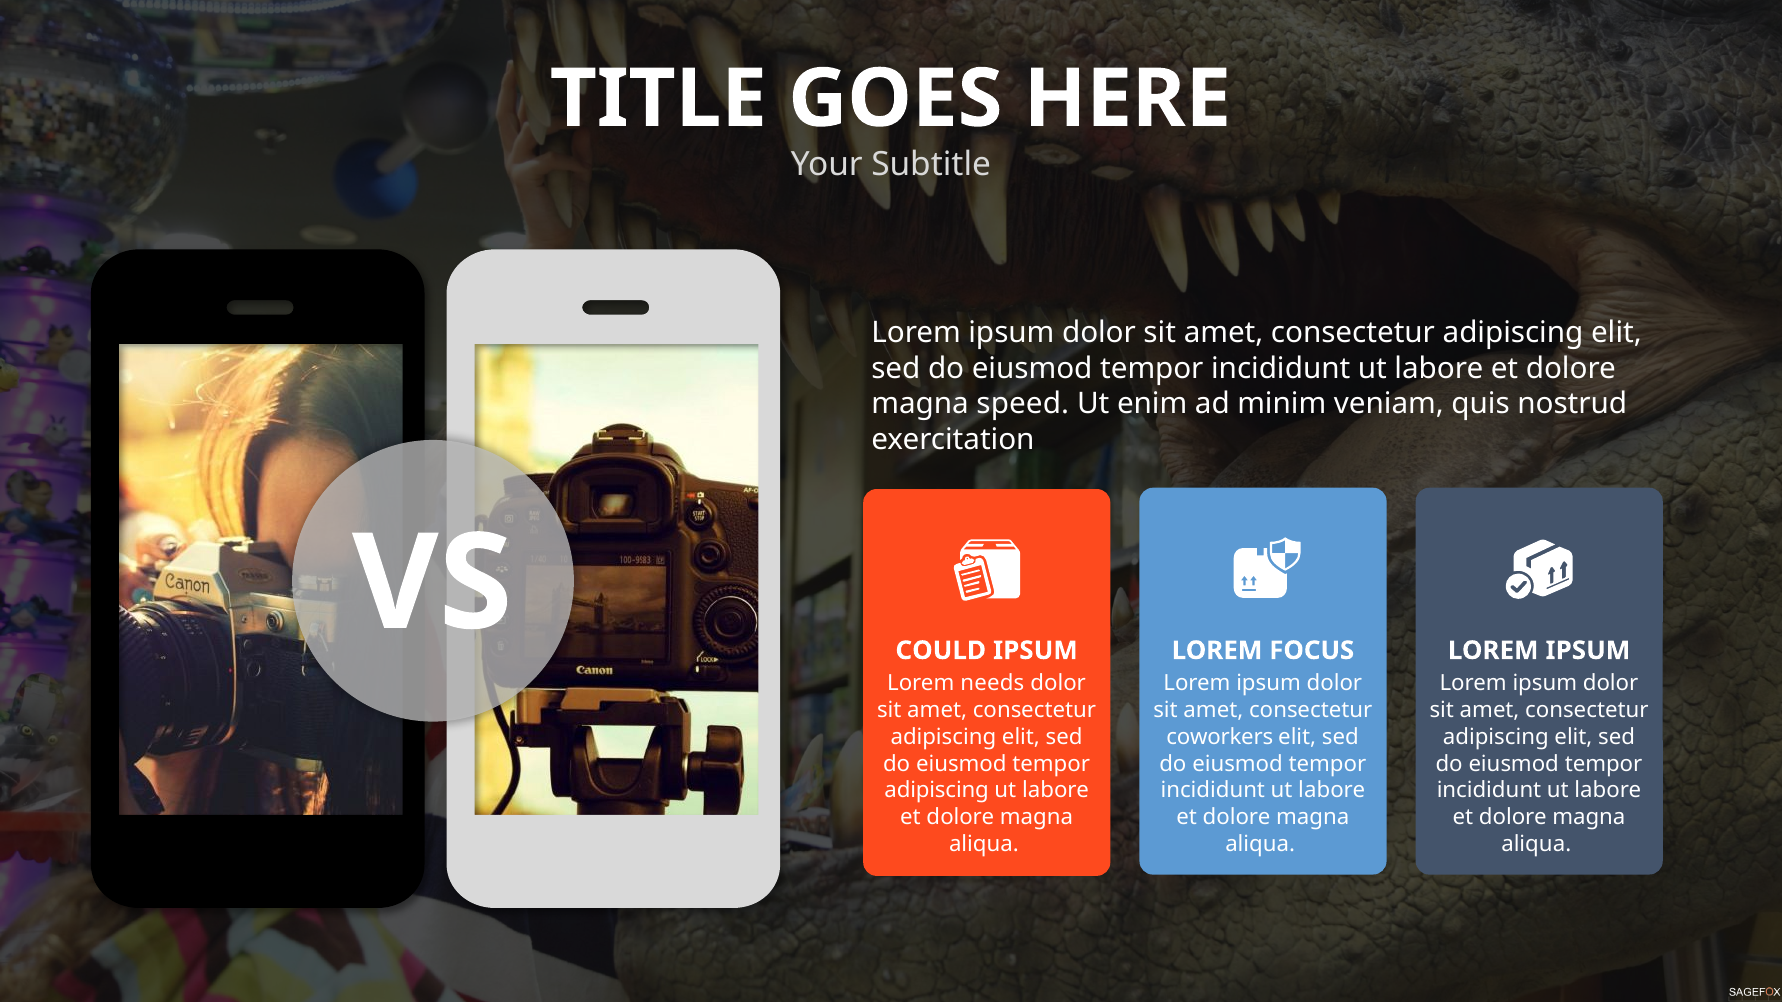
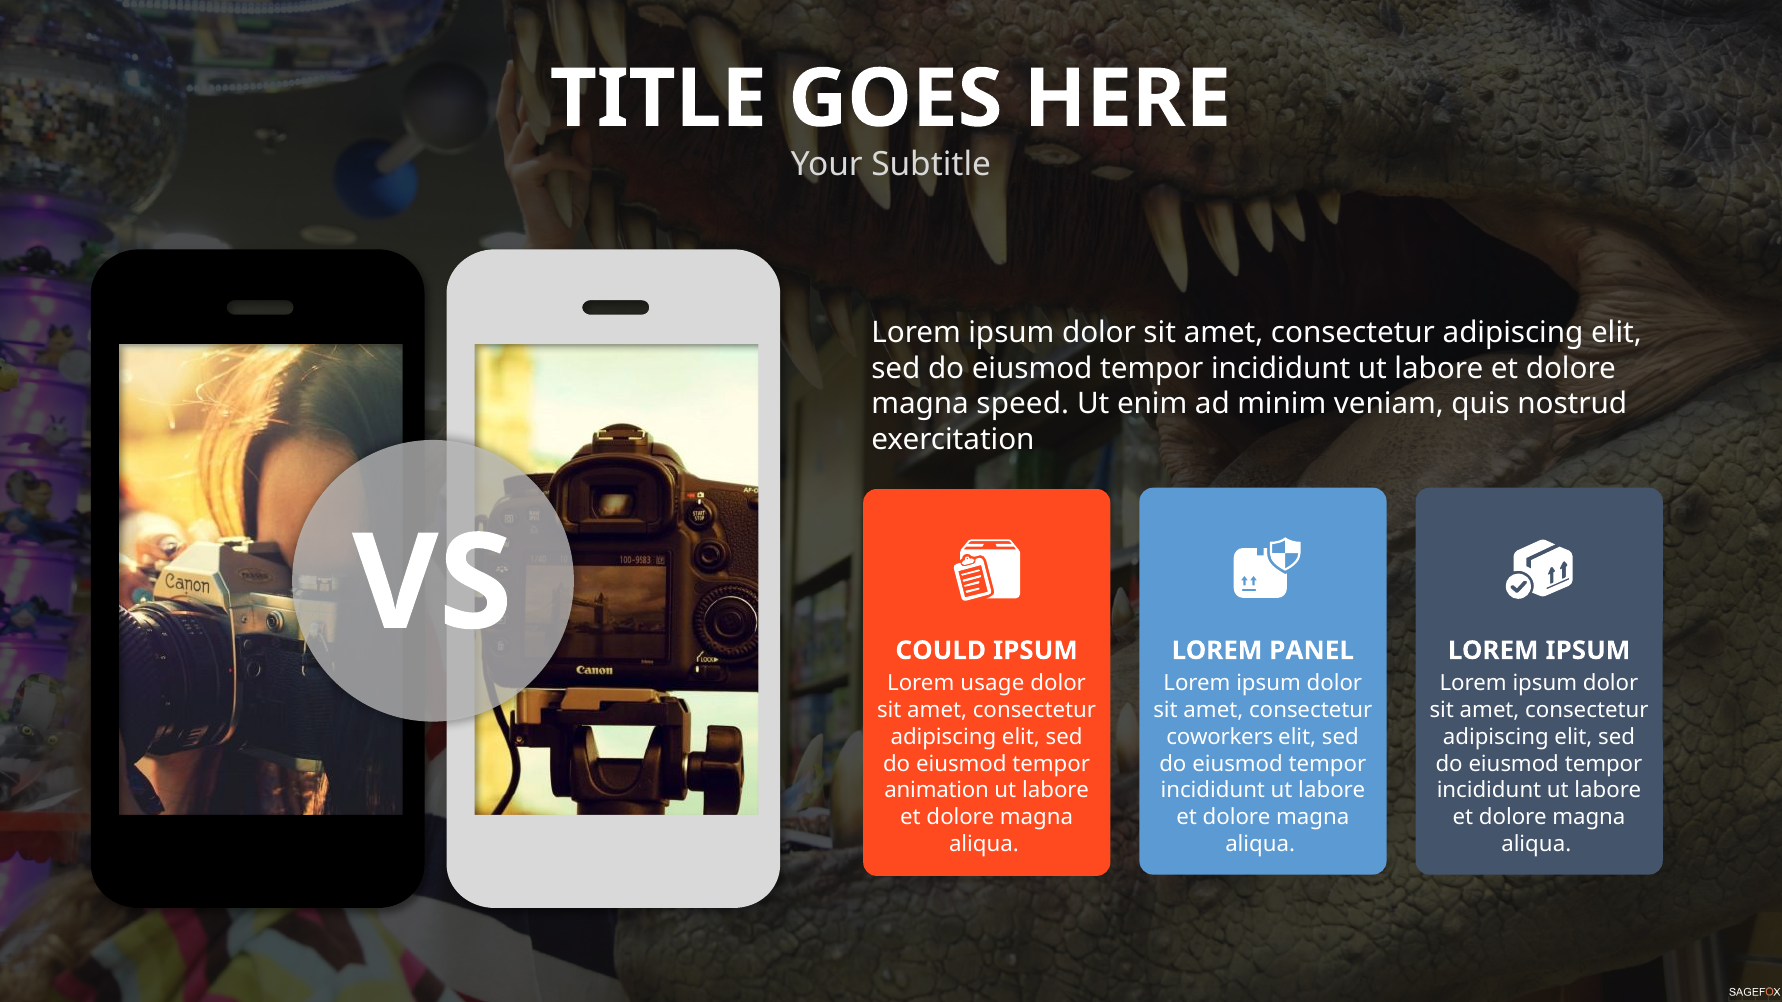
FOCUS: FOCUS -> PANEL (1312, 651)
needs: needs -> usage (992, 684)
adipiscing: adipiscing -> animation (937, 791)
